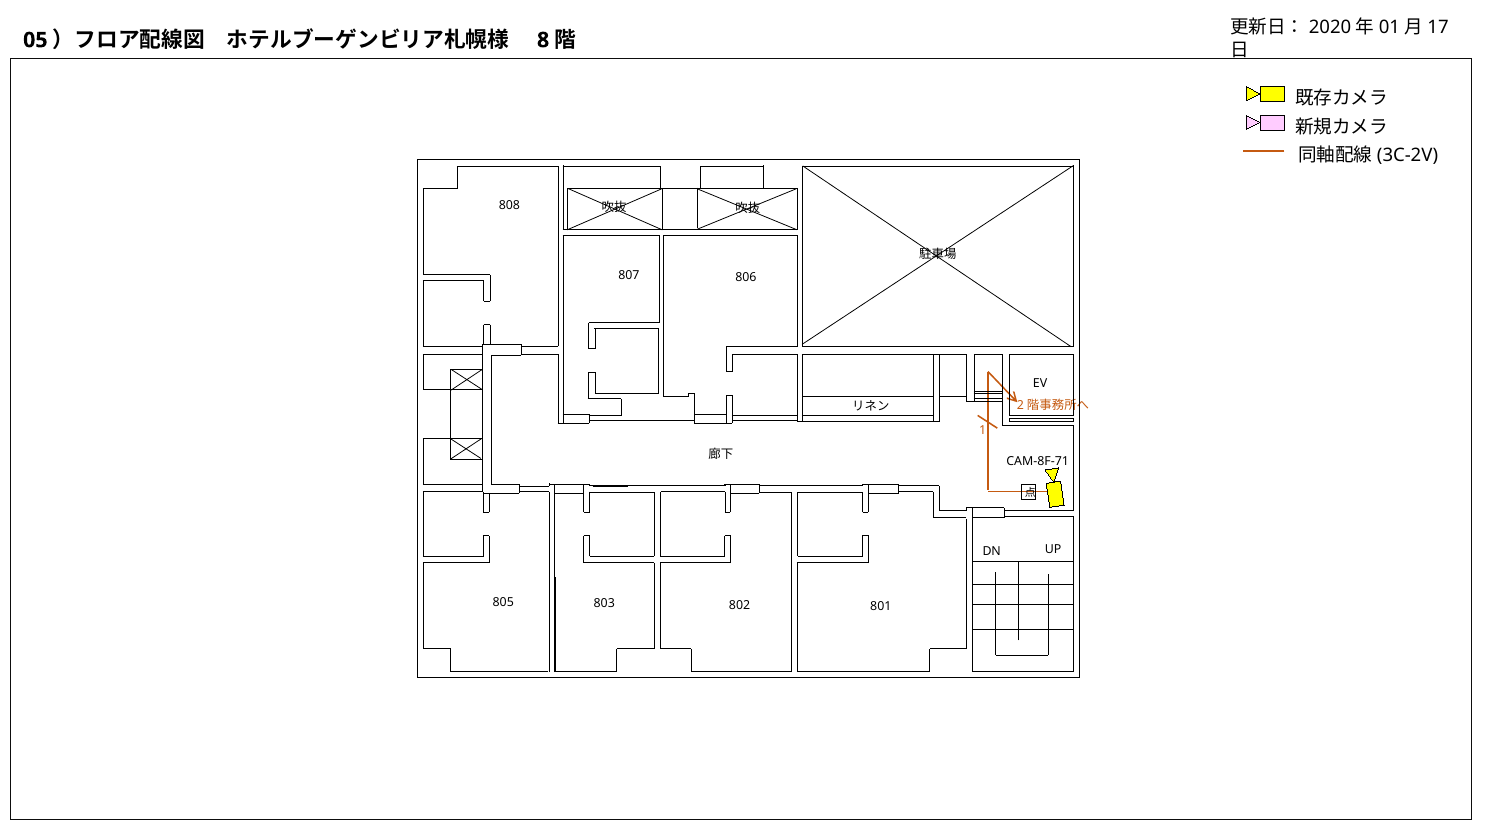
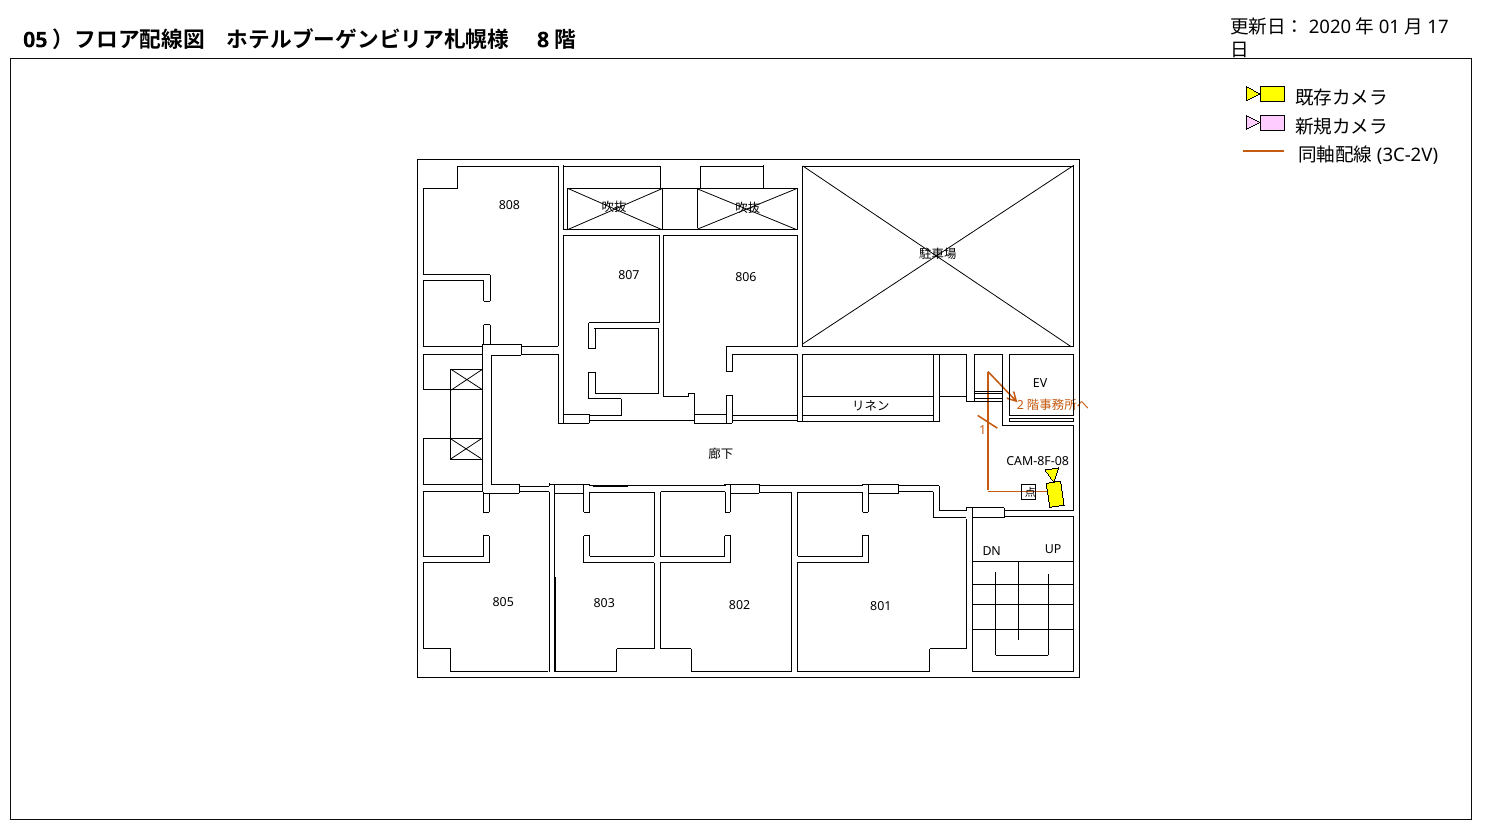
CAM-8F-71: CAM-8F-71 -> CAM-8F-08 (1038, 461)
